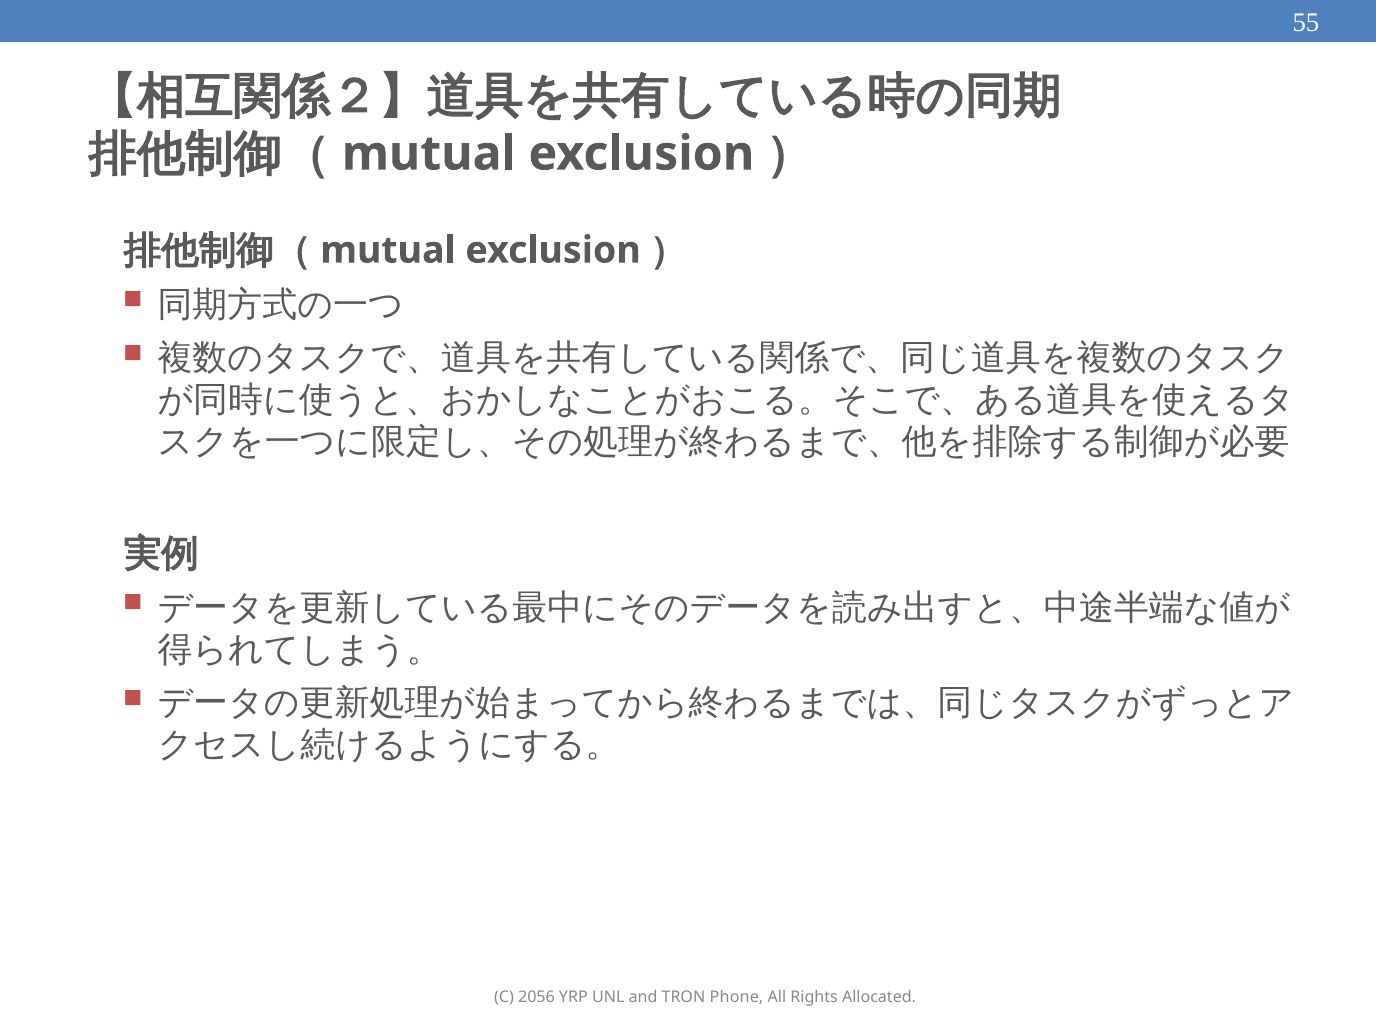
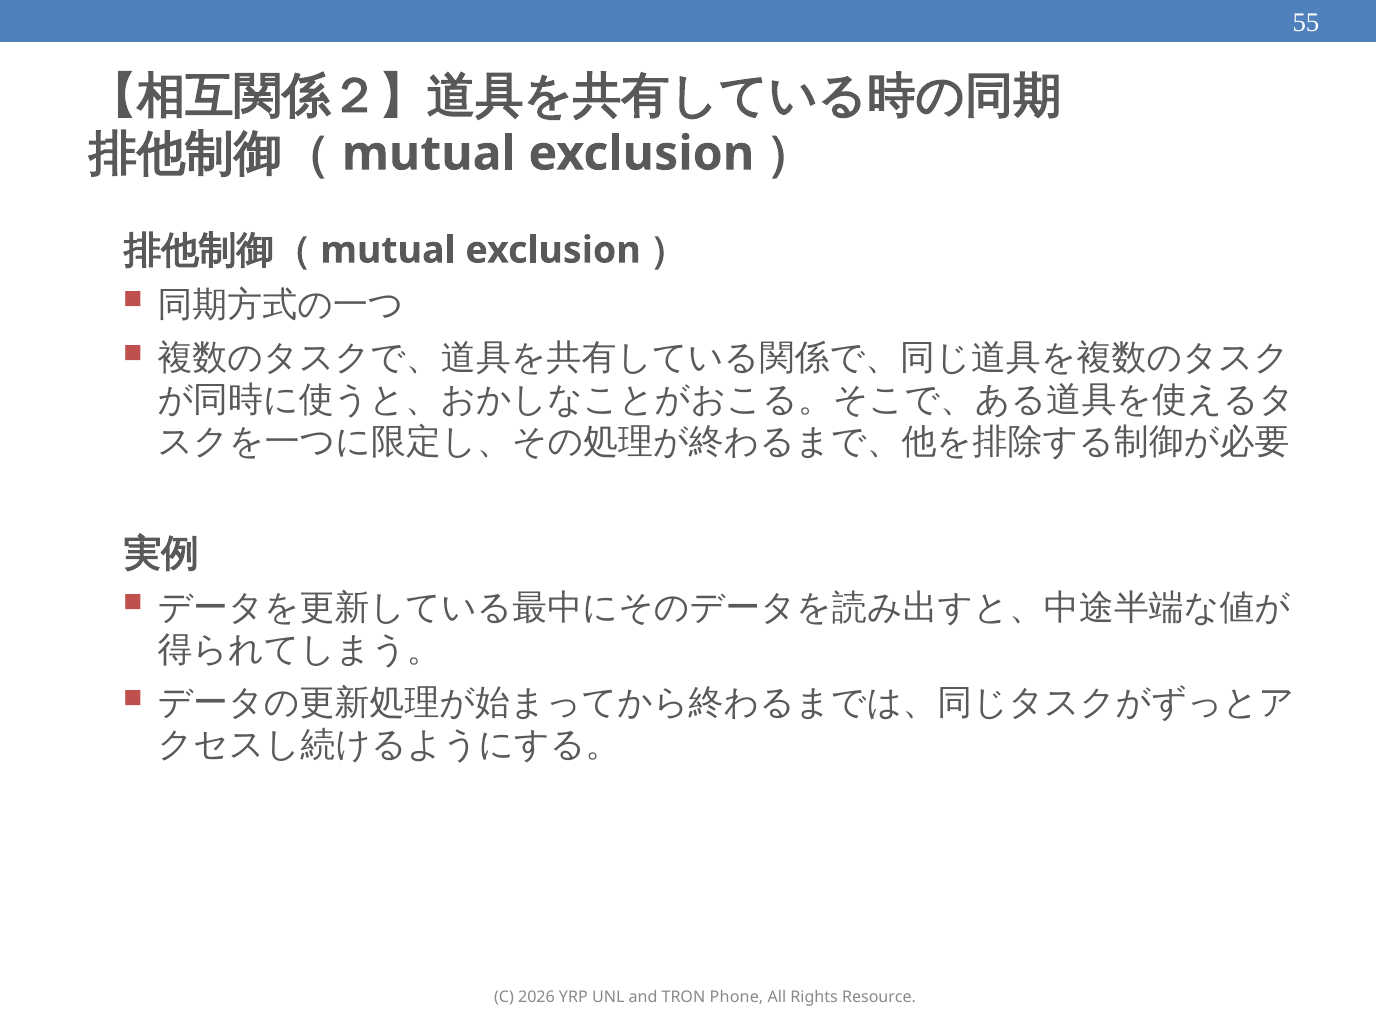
2056: 2056 -> 2026 (536, 997)
Allocated: Allocated -> Resource (879, 997)
